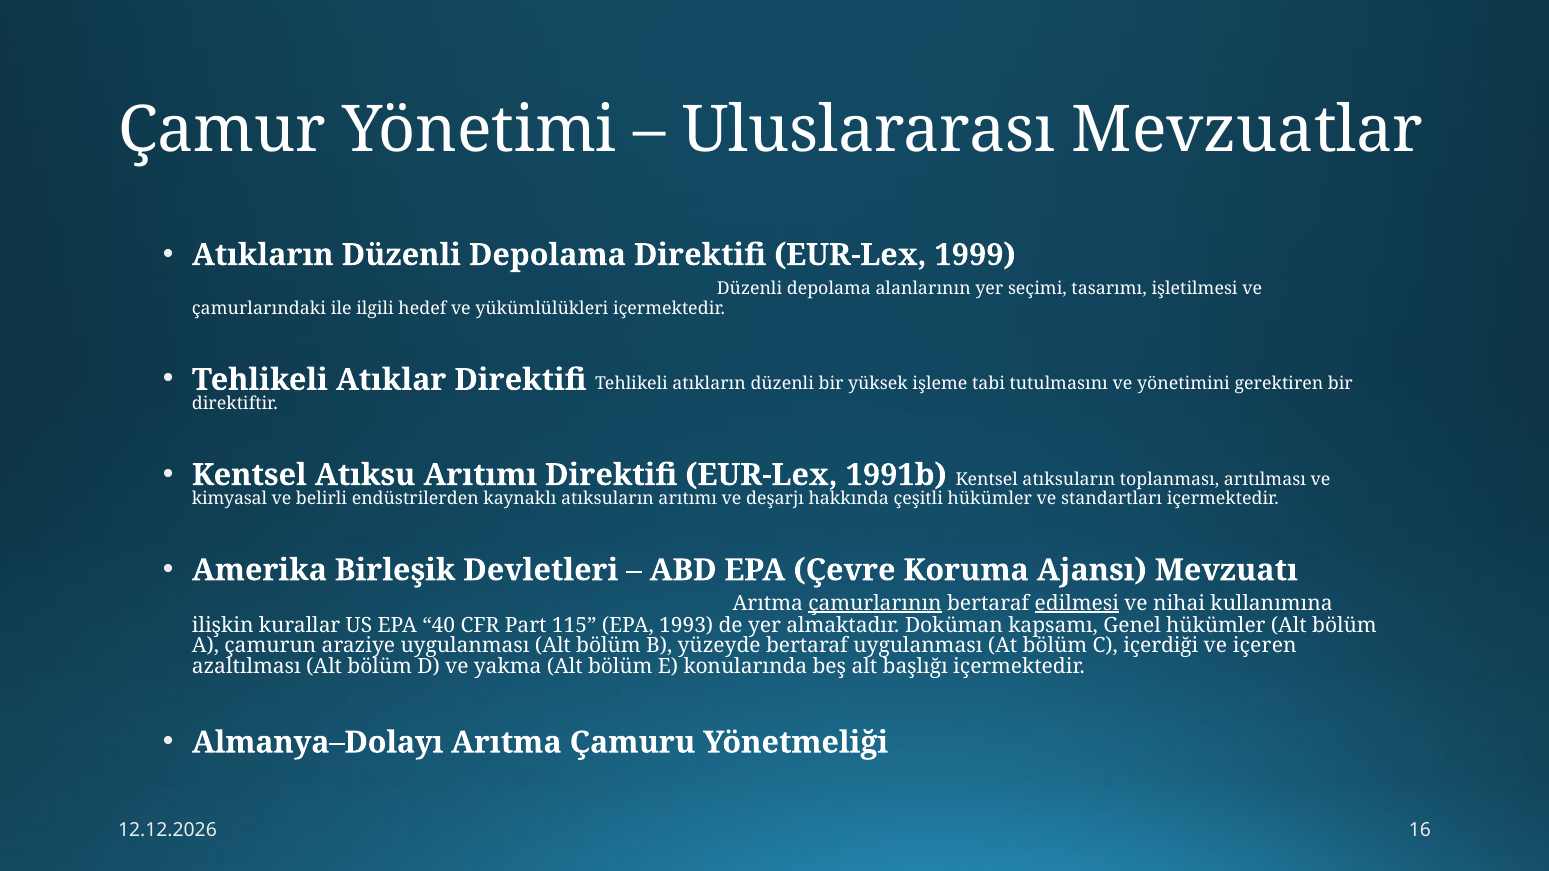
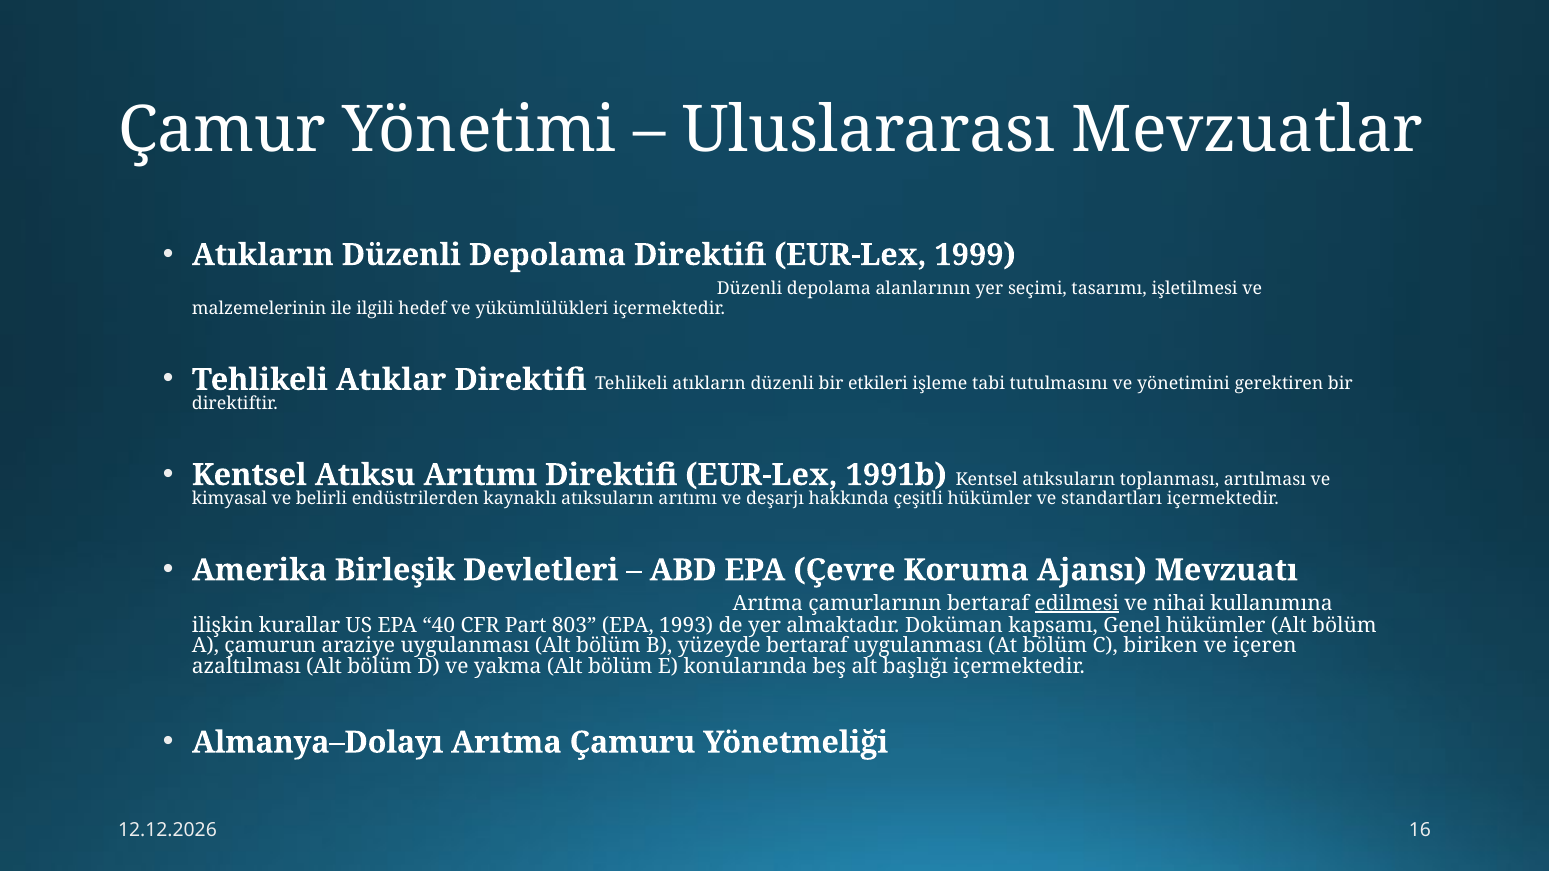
çamurlarındaki: çamurlarındaki -> malzemelerinin (259, 309)
yüksek: yüksek -> etkileri (878, 384)
çamurlarının underline: present -> none (875, 603)
115: 115 -> 803 (574, 626)
içerdiği: içerdiği -> biriken (1161, 646)
